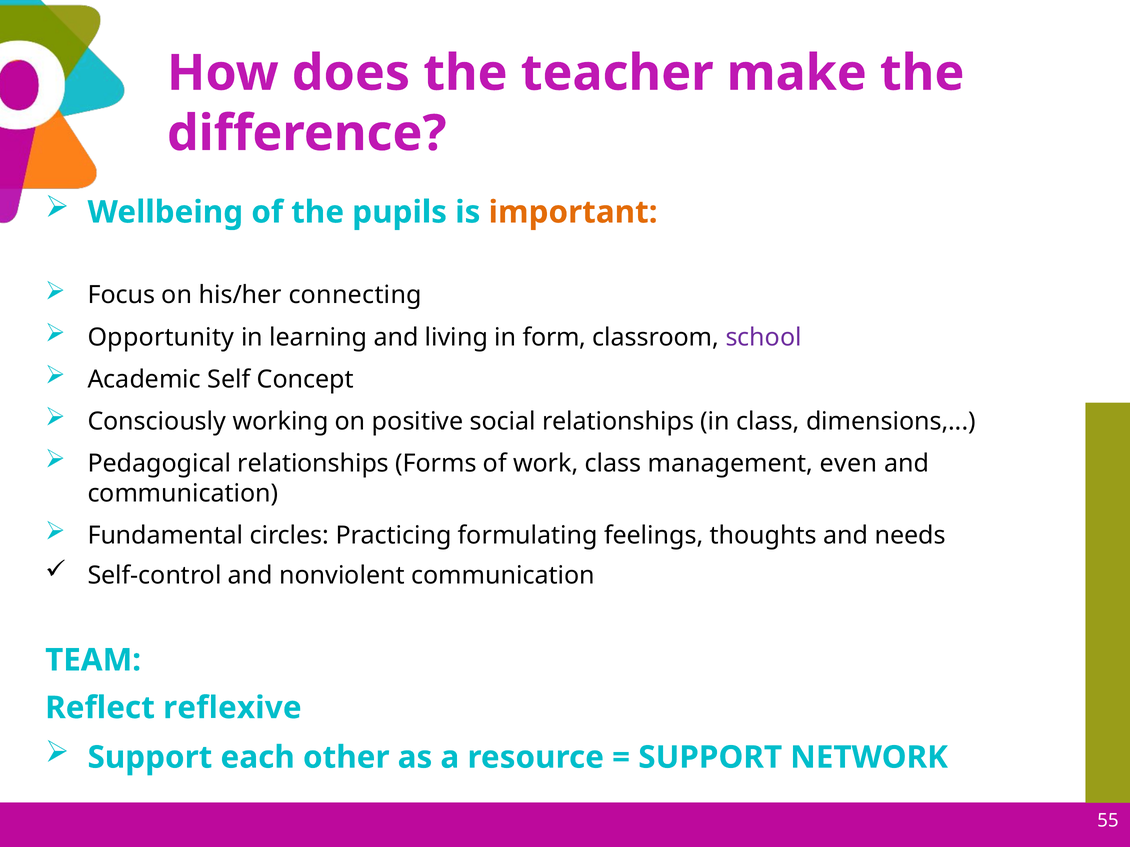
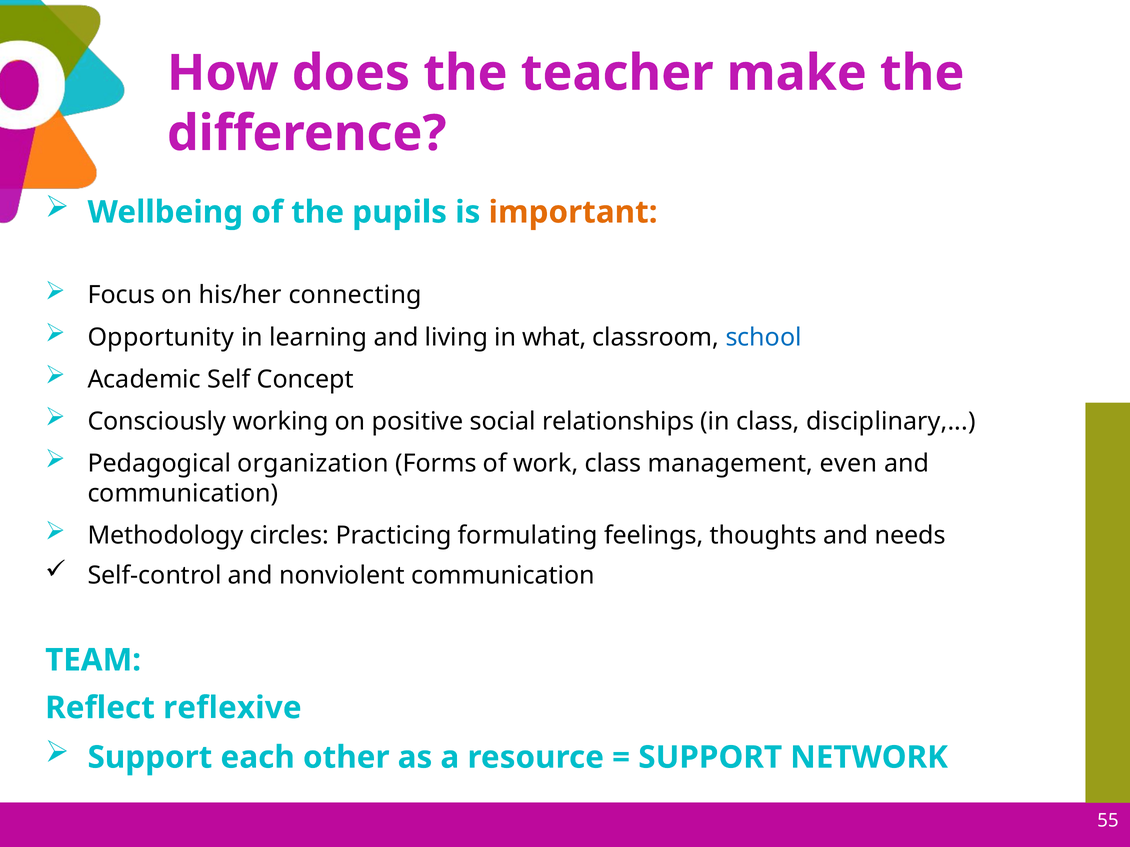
form: form -> what (554, 337)
school colour: purple -> blue (764, 337)
dimensions: dimensions -> disciplinary (891, 422)
Pedagogical relationships: relationships -> organization (313, 464)
Fundamental: Fundamental -> Methodology (165, 536)
